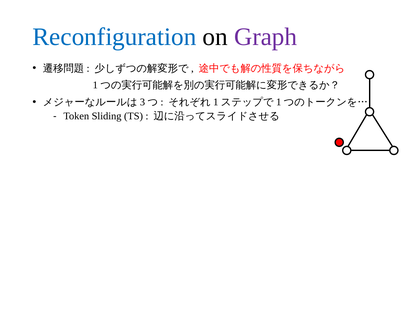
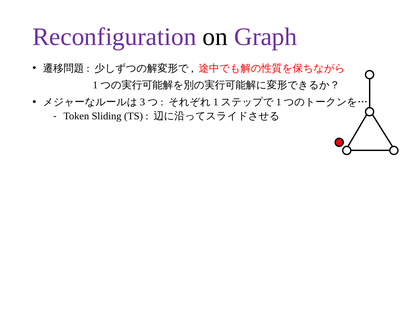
Reconfiguration colour: blue -> purple (114, 37)
